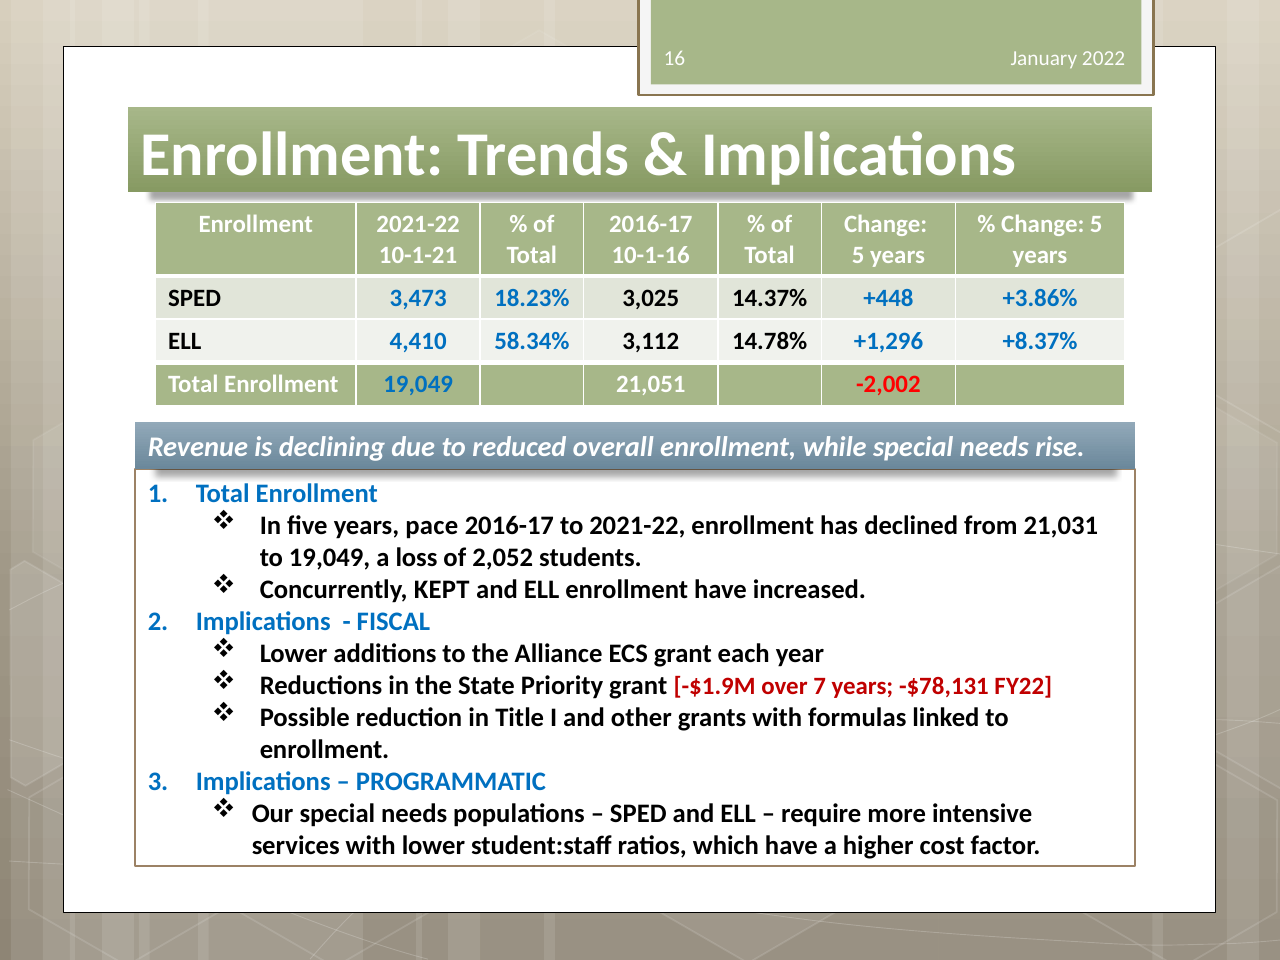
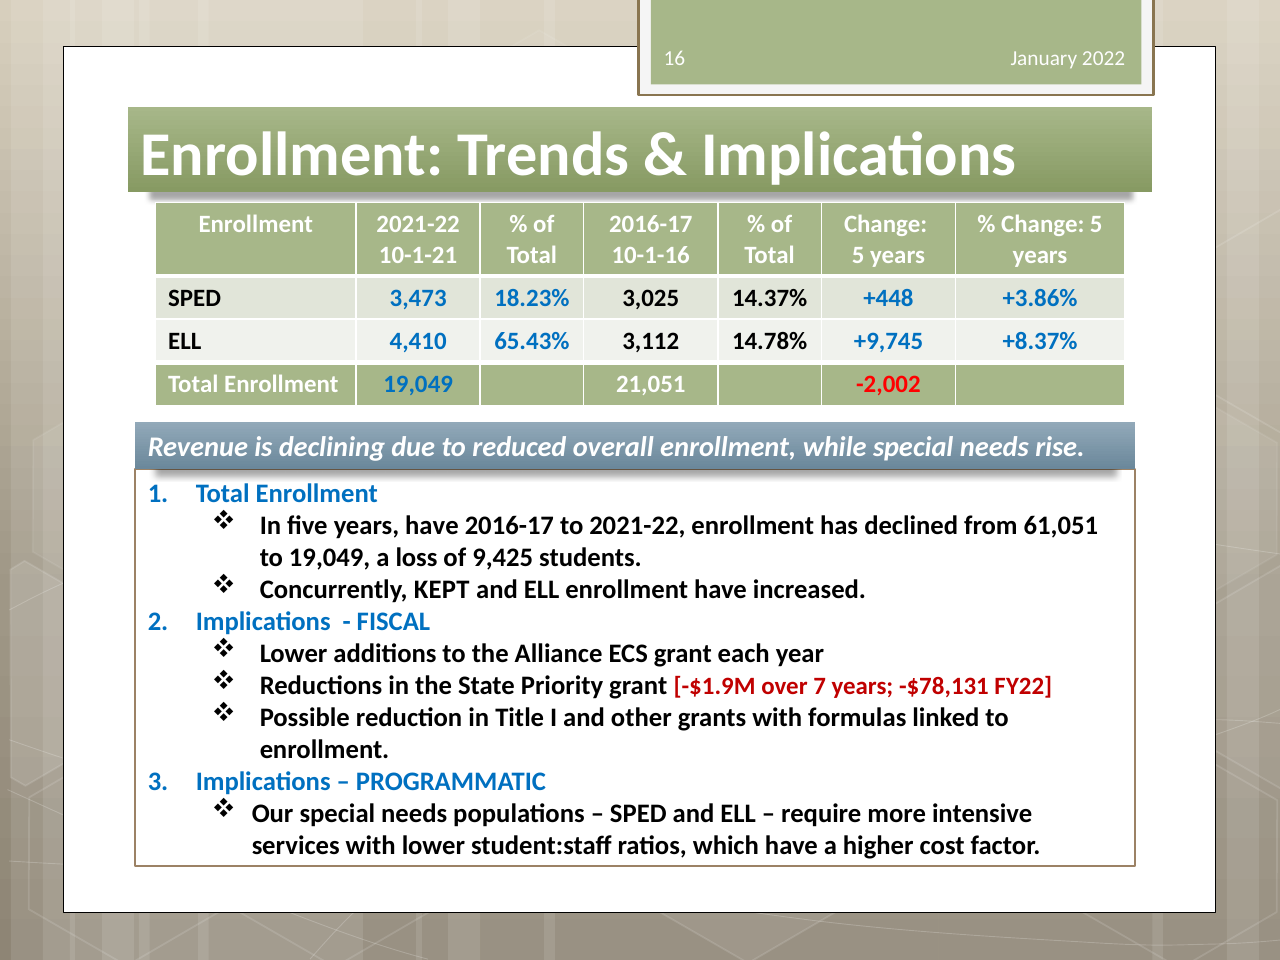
58.34%: 58.34% -> 65.43% (532, 341)
+1,296: +1,296 -> +9,745 (889, 341)
years pace: pace -> have (432, 525)
21,031: 21,031 -> 61,051 (1061, 525)
2,052: 2,052 -> 9,425 (503, 557)
